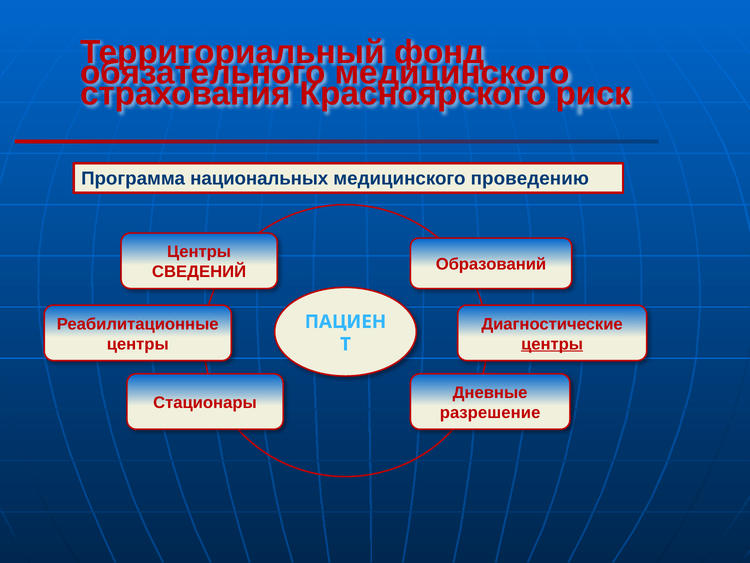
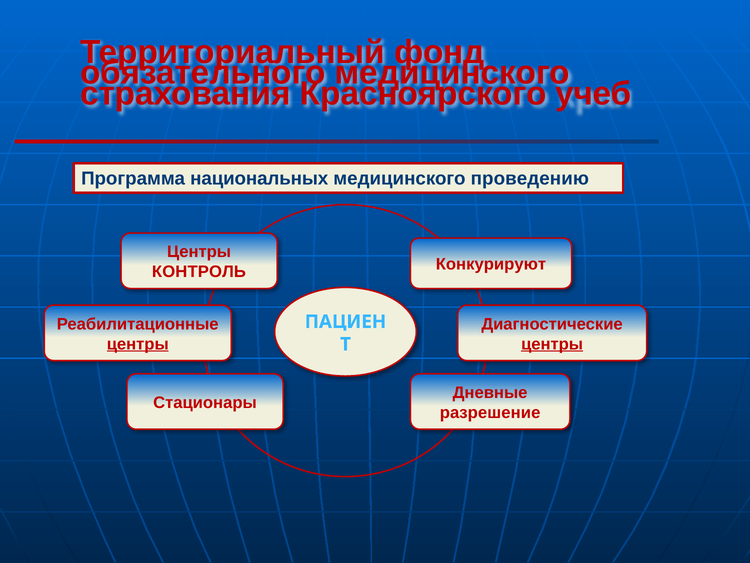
риск: риск -> учеб (593, 94)
Образований: Образований -> Конкурируют (491, 264)
СВЕДЕНИЙ: СВЕДЕНИЙ -> КОНТРОЛЬ (199, 272)
центры underline: none -> present (138, 344)
